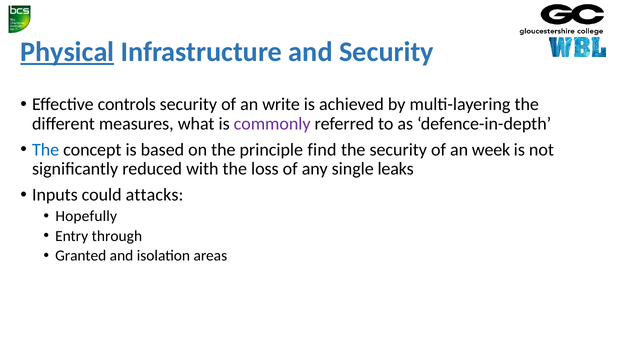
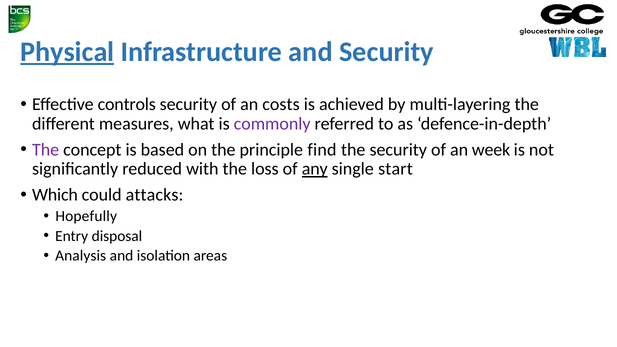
write: write -> costs (281, 104)
The colour: blue -> purple (46, 150)
any underline: none -> present (315, 169)
leaks: leaks -> start (395, 169)
Inputs: Inputs -> Which (55, 195)
through: through -> disposal (117, 236)
Granted: Granted -> Analysis (81, 256)
